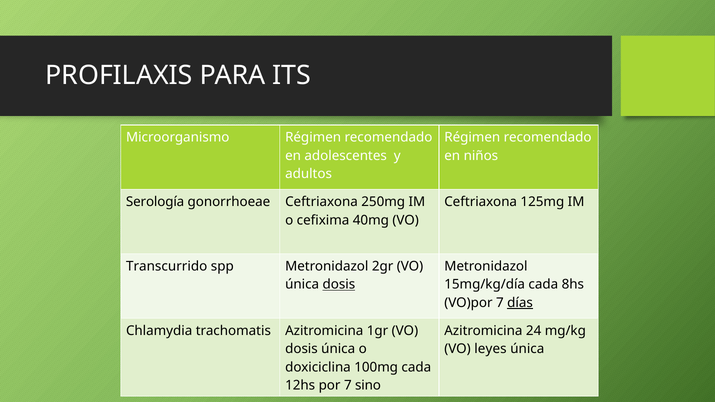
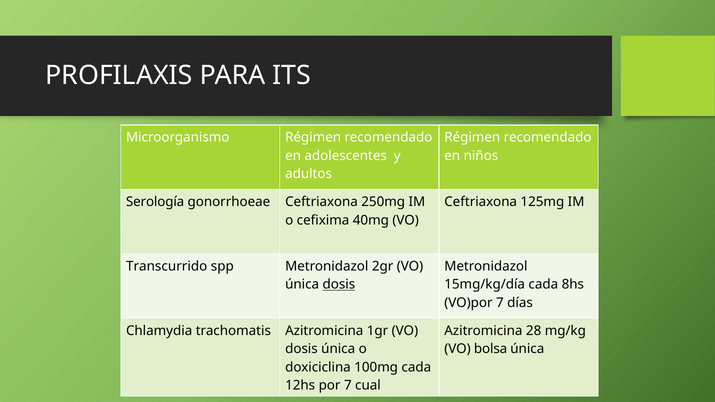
días underline: present -> none (520, 303)
24: 24 -> 28 (534, 331)
leyes: leyes -> bolsa (491, 349)
sino: sino -> cual (368, 386)
